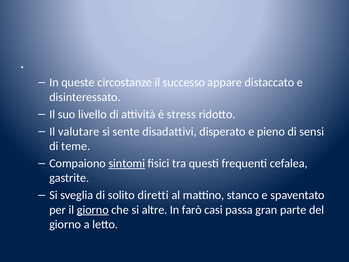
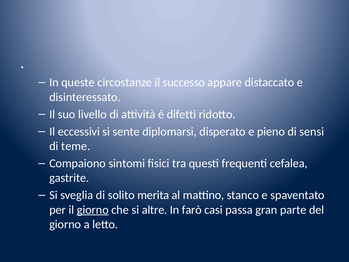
stress: stress -> difetti (182, 114)
valutare: valutare -> eccessivi (79, 131)
disadattivi: disadattivi -> diplomarsi (170, 131)
sintomi underline: present -> none (127, 163)
diretti: diretti -> merita (153, 195)
